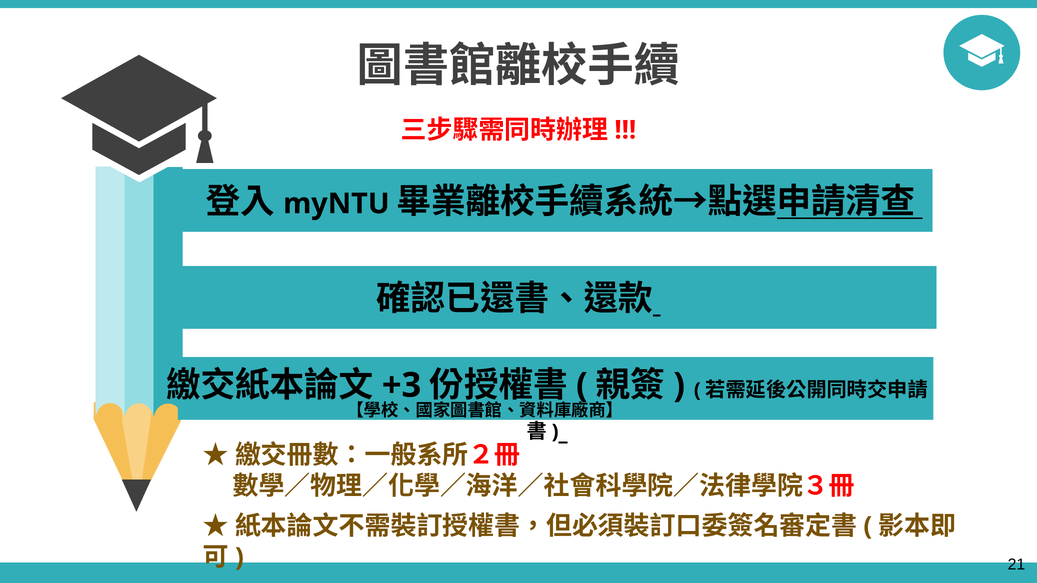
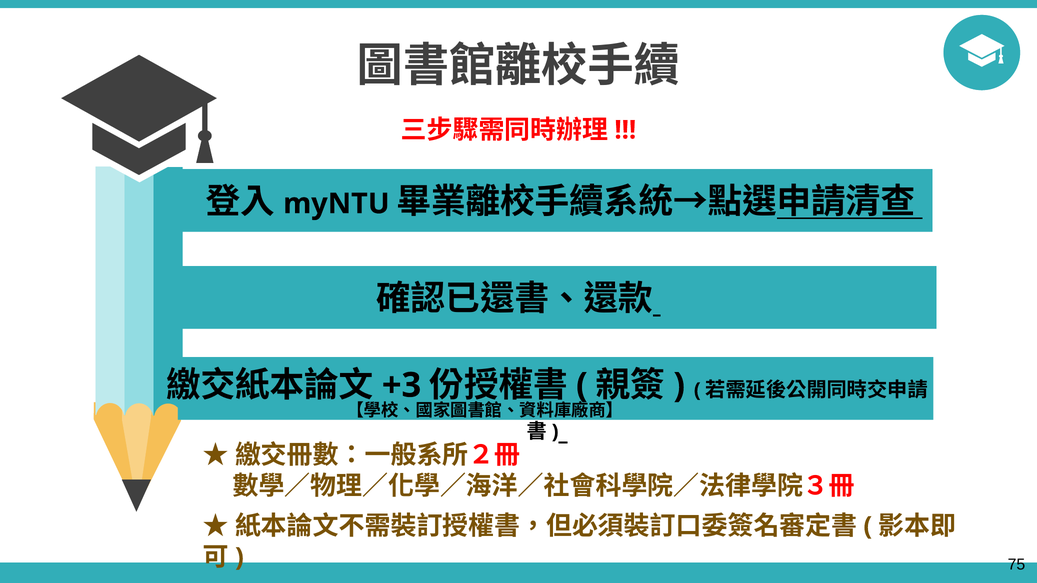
21: 21 -> 75 (1016, 565)
